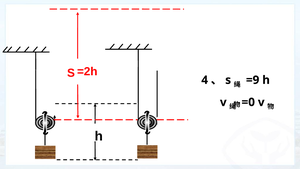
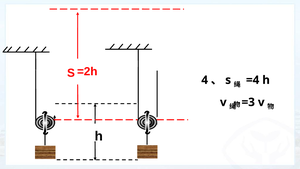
=9: =9 -> =4 (253, 80)
=0: =0 -> =3 (248, 102)
